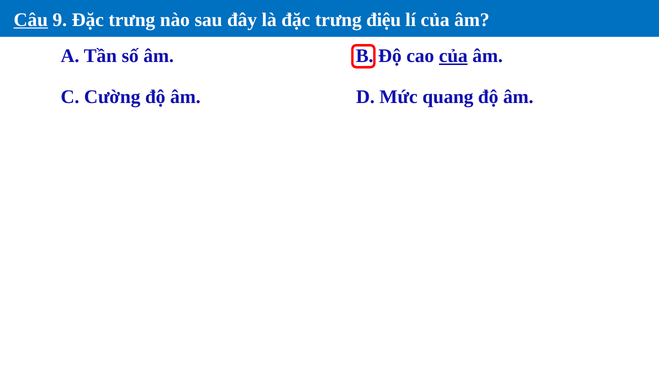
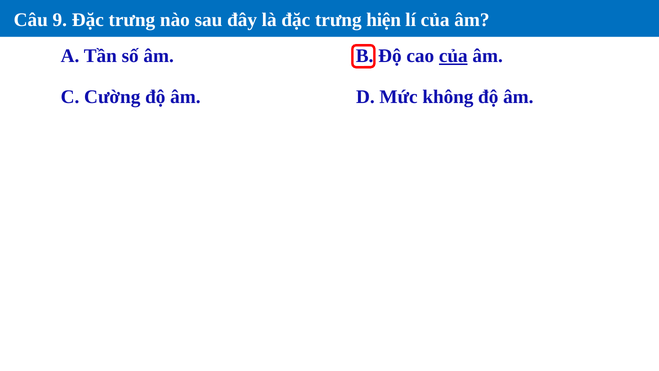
Câu underline: present -> none (31, 20)
điệu: điệu -> hiện (384, 20)
quang: quang -> không (448, 97)
